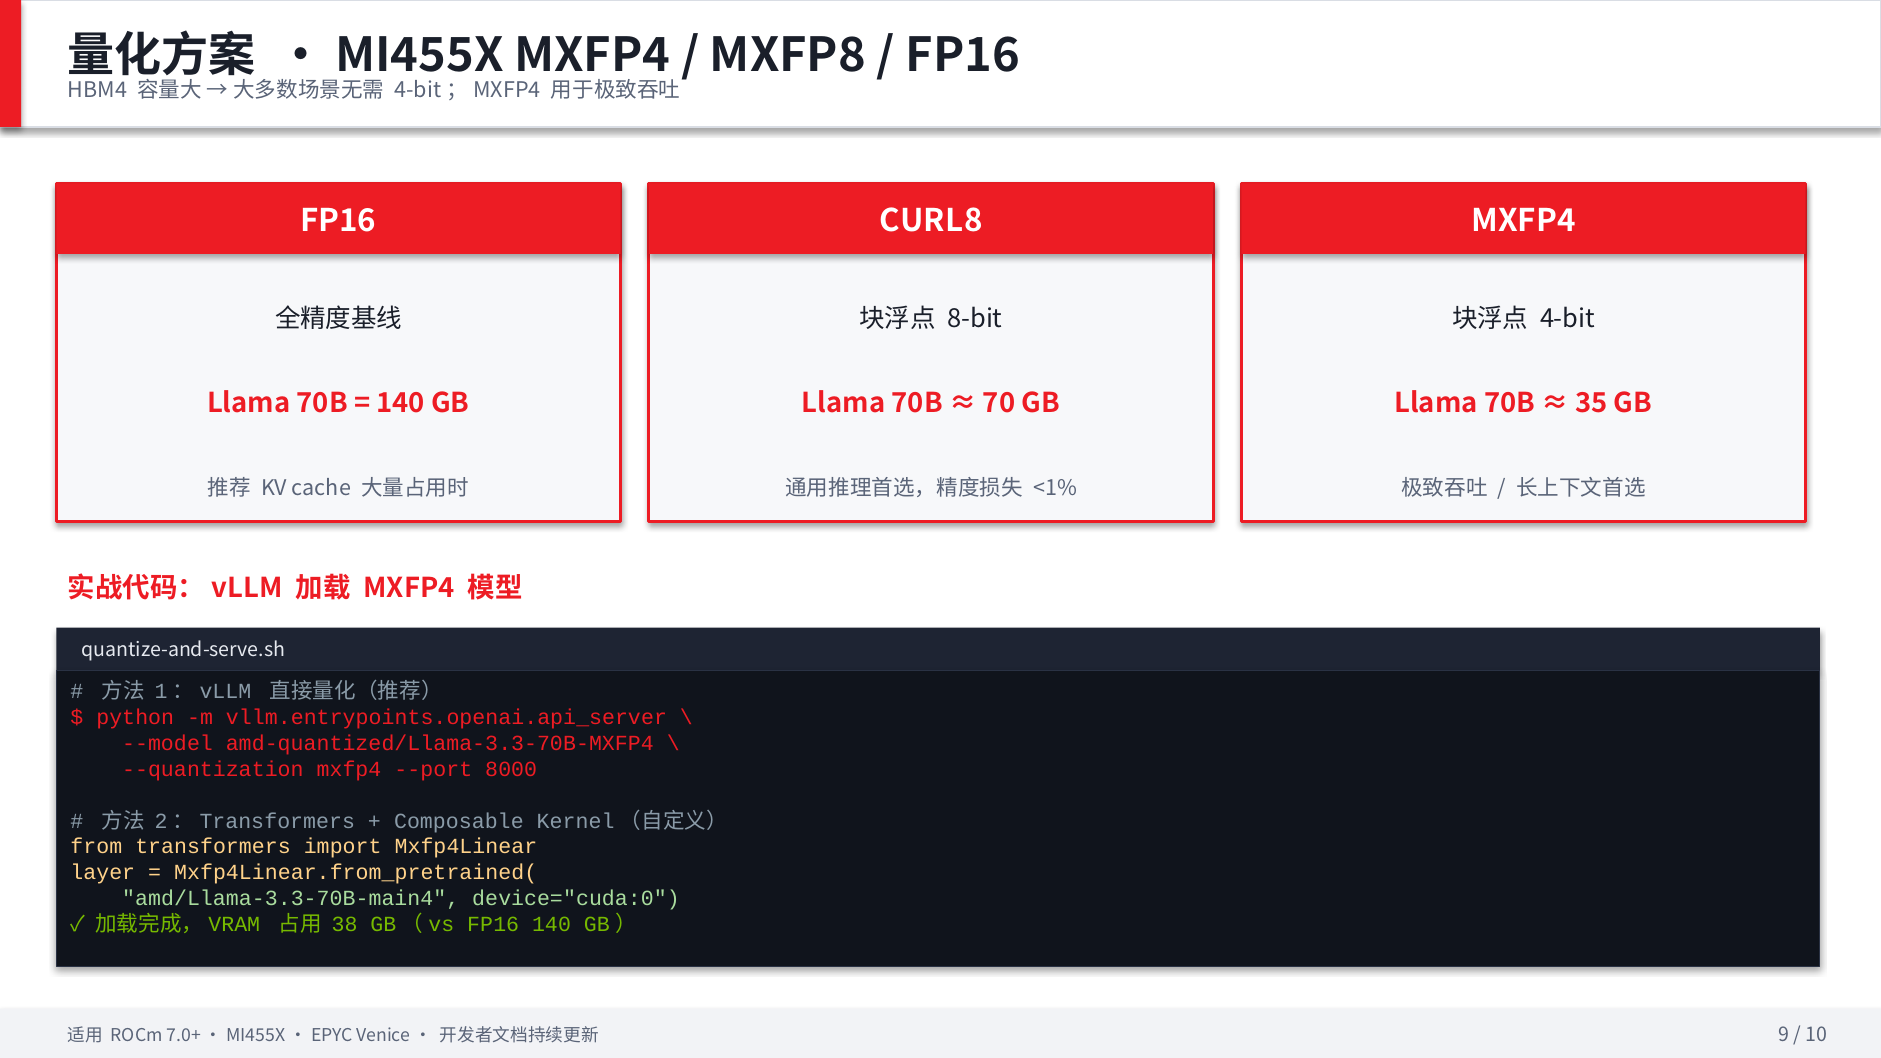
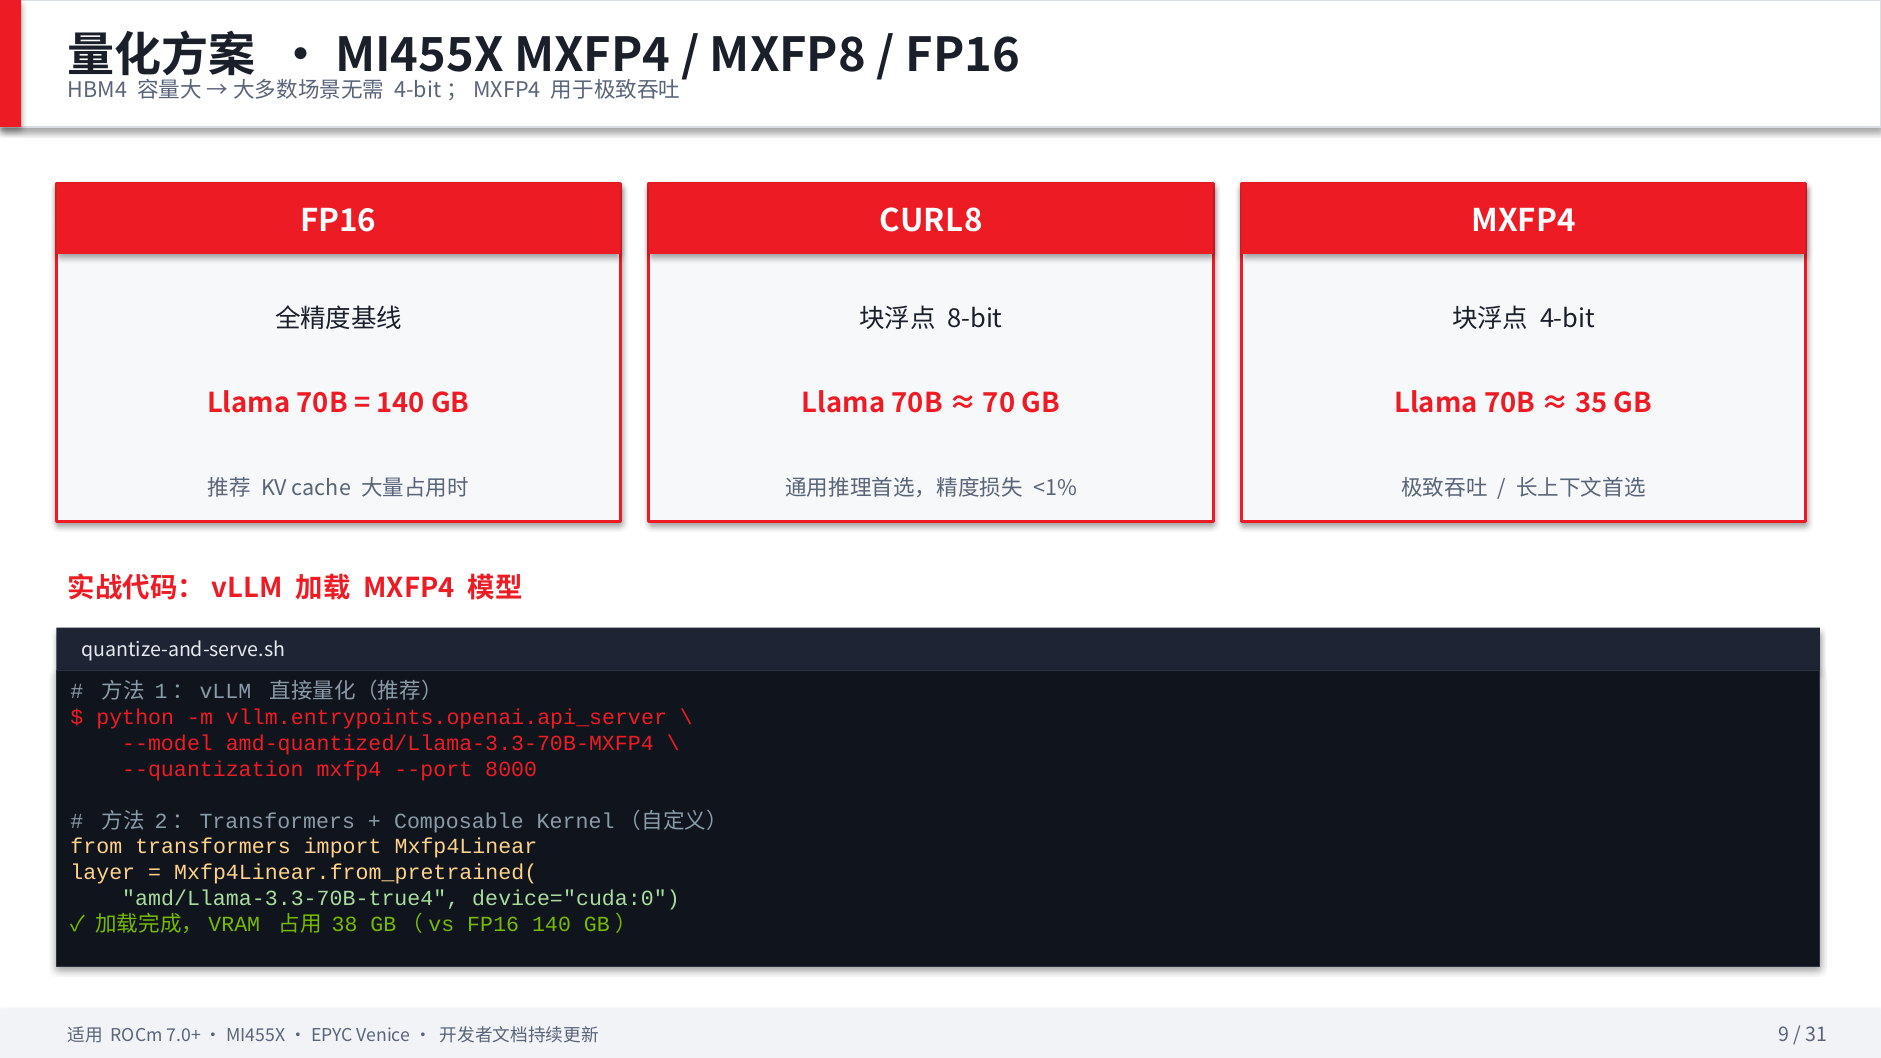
amd/Llama-3.3-70B-main4: amd/Llama-3.3-70B-main4 -> amd/Llama-3.3-70B-true4 (291, 899)
10: 10 -> 31 (1817, 1035)
